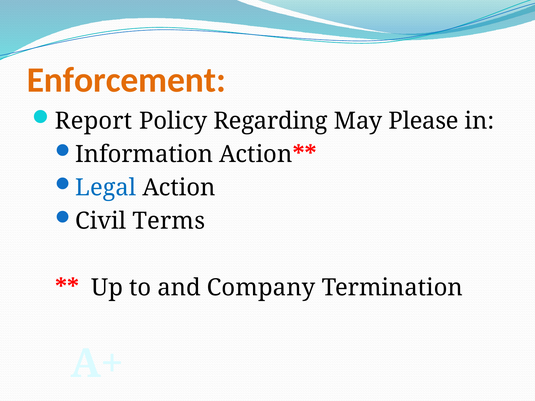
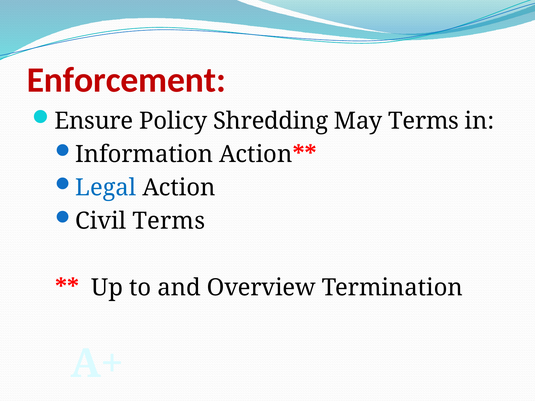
Enforcement colour: orange -> red (126, 80)
Report: Report -> Ensure (94, 121)
Regarding: Regarding -> Shredding (271, 121)
May Please: Please -> Terms (424, 121)
Company: Company -> Overview (261, 288)
